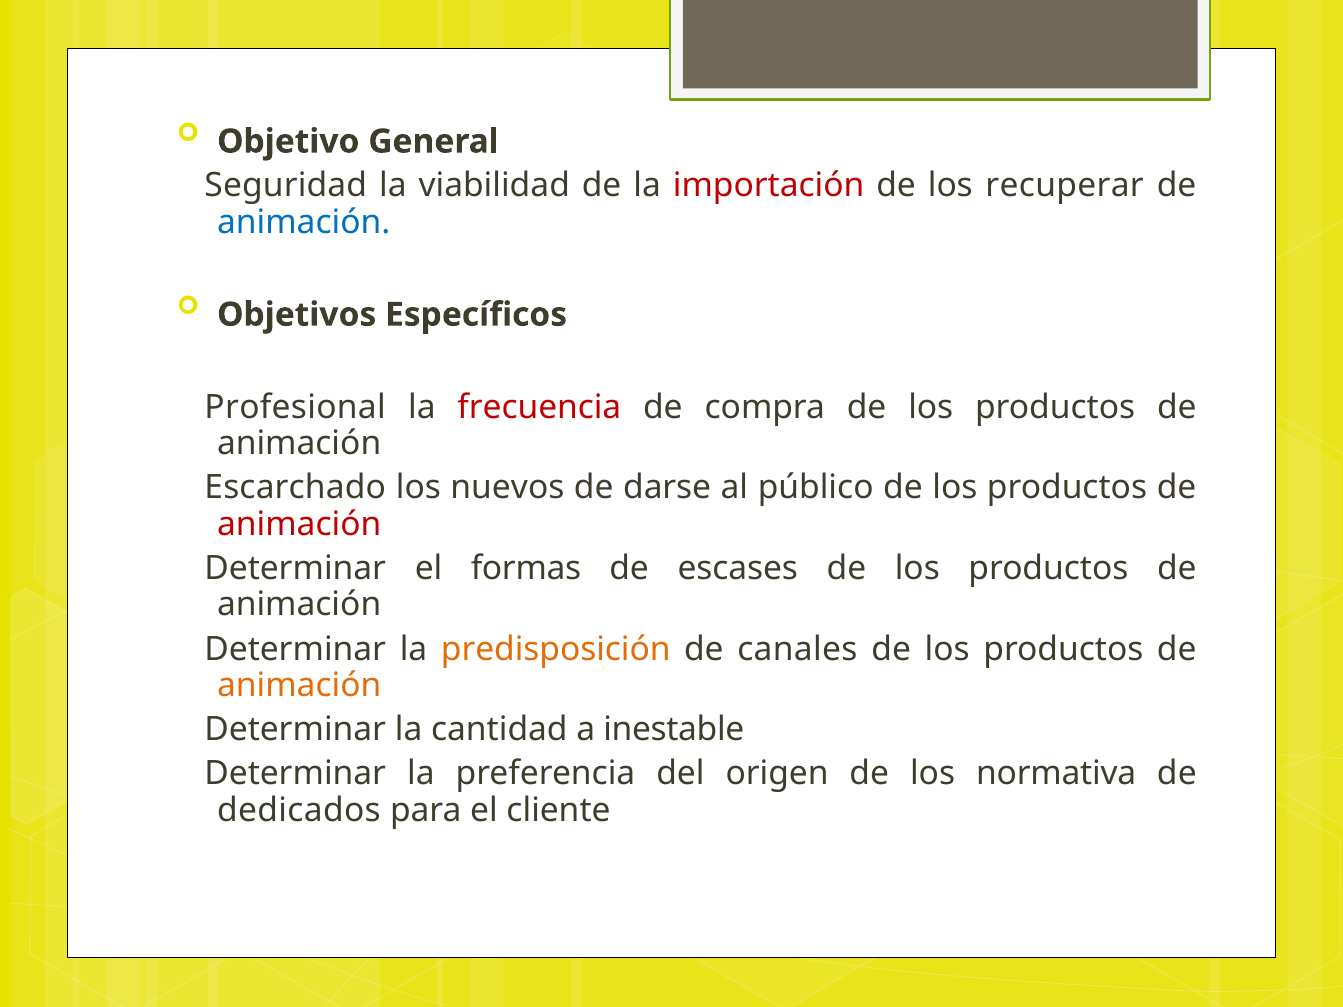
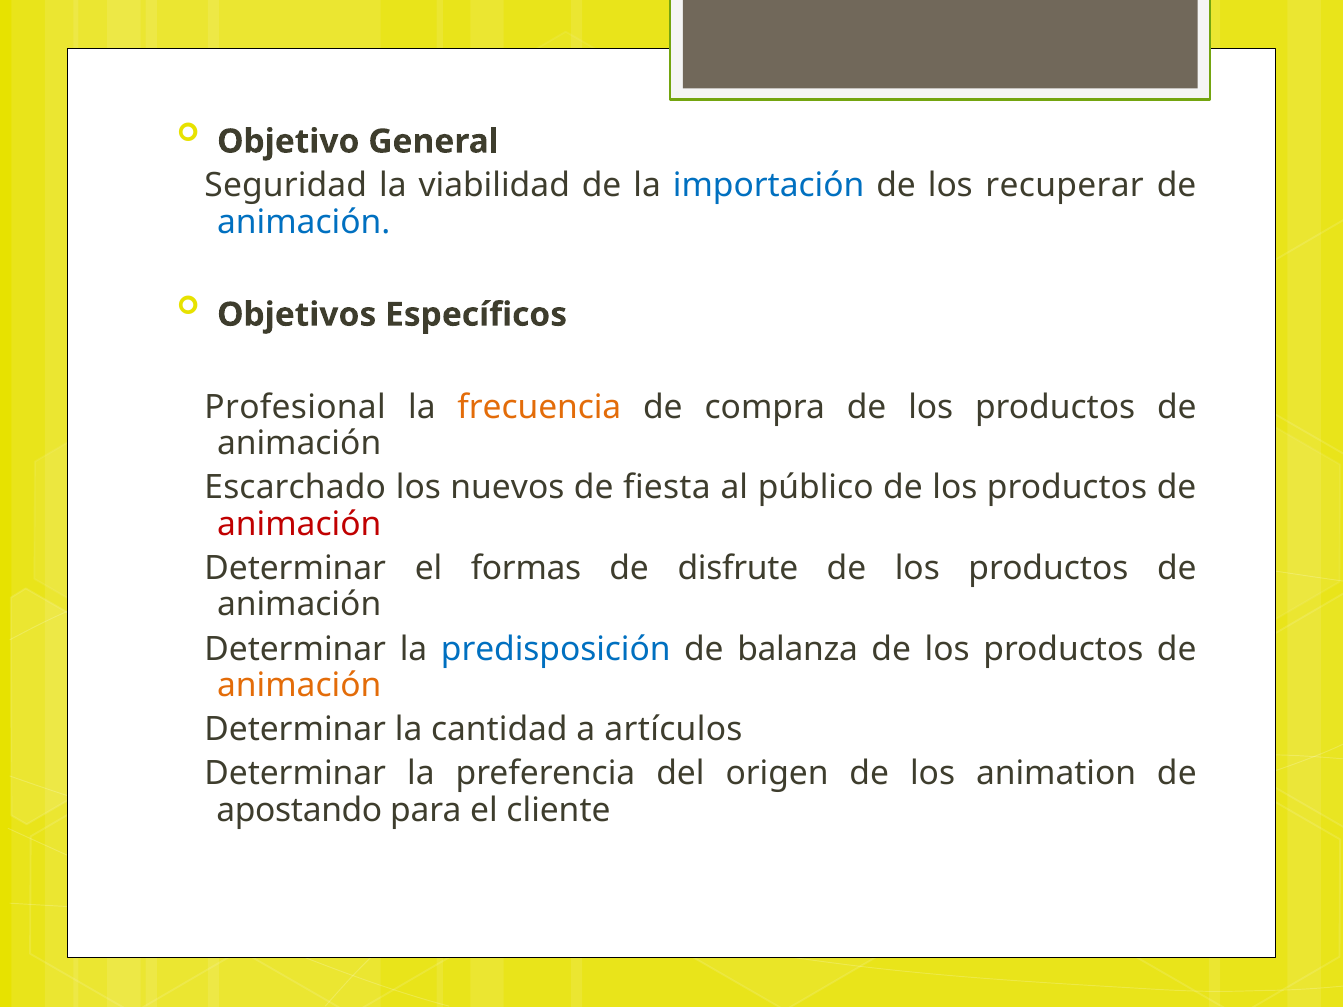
importación colour: red -> blue (769, 186)
frecuencia colour: red -> orange (539, 407)
darse: darse -> fiesta (667, 488)
escases: escases -> disfrute (738, 569)
predisposición colour: orange -> blue (556, 649)
canales: canales -> balanza (798, 649)
inestable: inestable -> artículos (673, 730)
normativa: normativa -> animation (1056, 774)
dedicados: dedicados -> apostando (299, 810)
